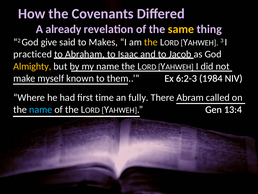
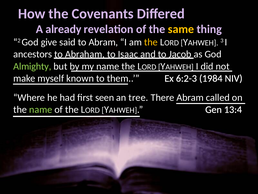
to Makes: Makes -> Abram (103, 42)
practiced: practiced -> ancestors (33, 54)
Almighty colour: yellow -> light green (32, 66)
time: time -> seen (105, 97)
fully: fully -> tree (138, 97)
name colour: light blue -> light green (41, 109)
